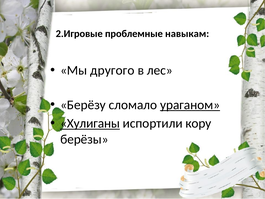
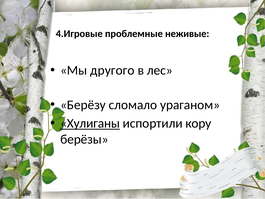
2.Игровые: 2.Игровые -> 4.Игровые (79, 34)
навыкам: навыкам -> неживые (187, 34)
ураганом underline: present -> none (190, 105)
